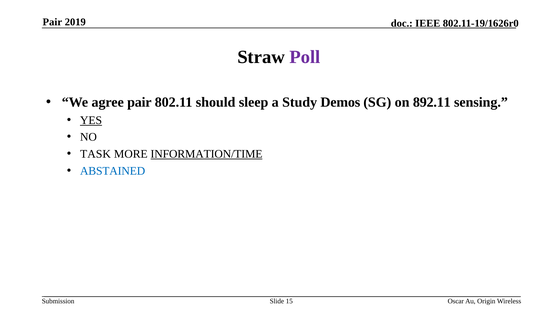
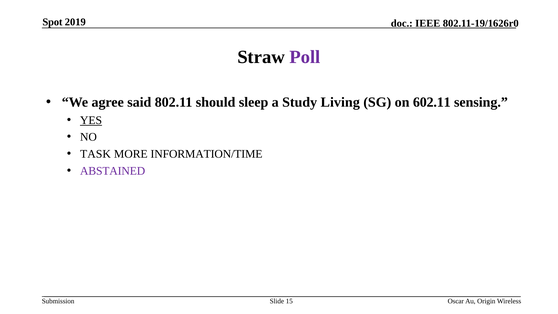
Pair: Pair -> Spot (52, 22)
agree pair: pair -> said (139, 102)
Demos: Demos -> Living (340, 102)
892.11: 892.11 -> 602.11 (432, 102)
INFORMATION/TIME underline: present -> none (207, 154)
ABSTAINED colour: blue -> purple (113, 171)
